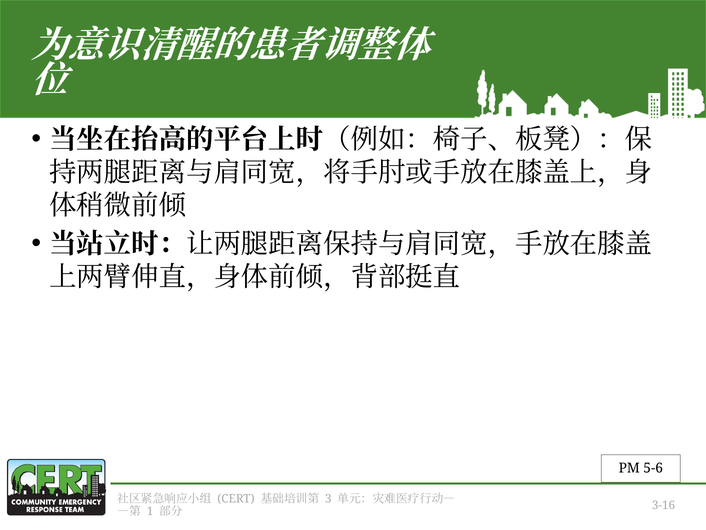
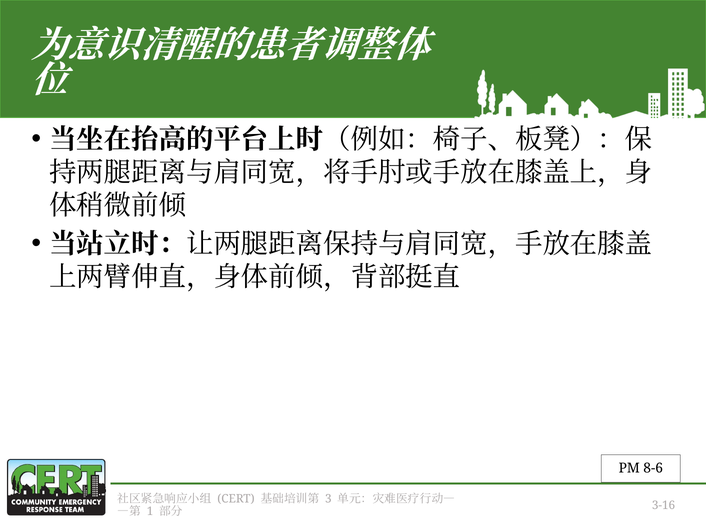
5-6: 5-6 -> 8-6 (653, 468)
